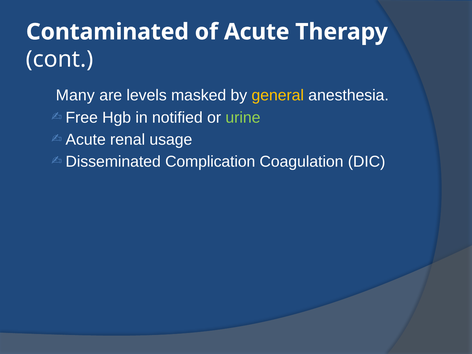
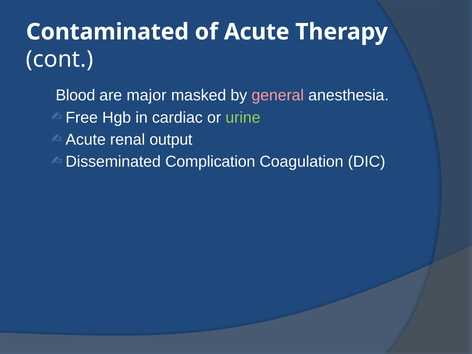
Many: Many -> Blood (75, 95)
levels: levels -> major (147, 95)
general colour: yellow -> pink (278, 95)
notified: notified -> cardiac (177, 117)
usage: usage -> output (171, 140)
